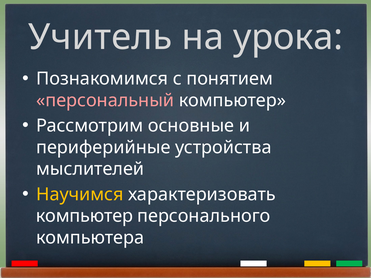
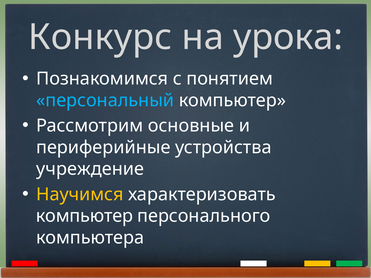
Учитель: Учитель -> Конкурс (100, 37)
персональный colour: pink -> light blue (105, 101)
мыслителей: мыслителей -> учреждение (90, 169)
